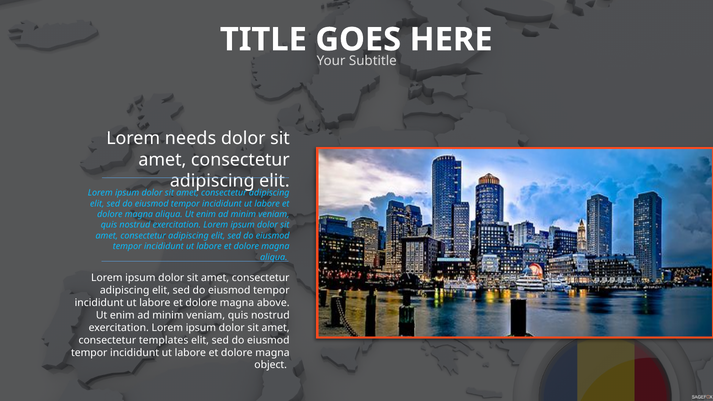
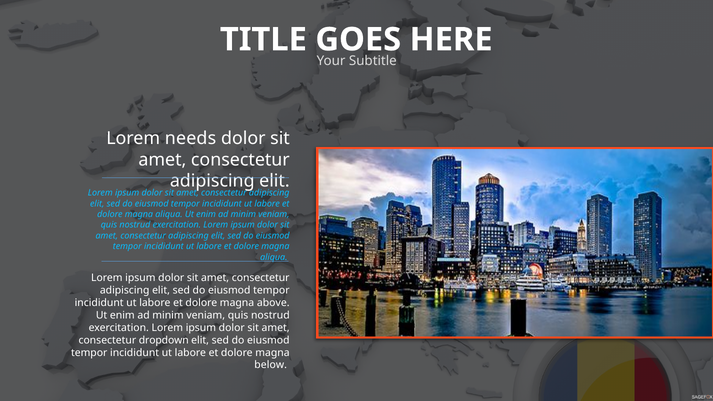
templates: templates -> dropdown (164, 340)
object: object -> below (271, 365)
